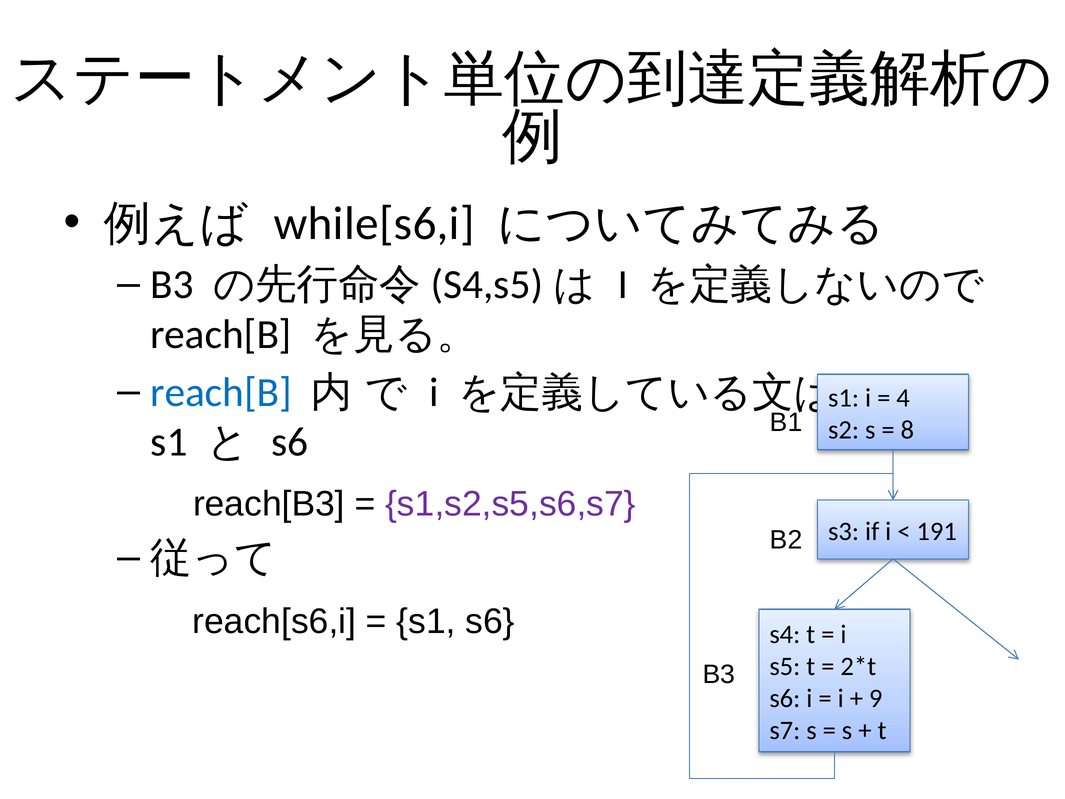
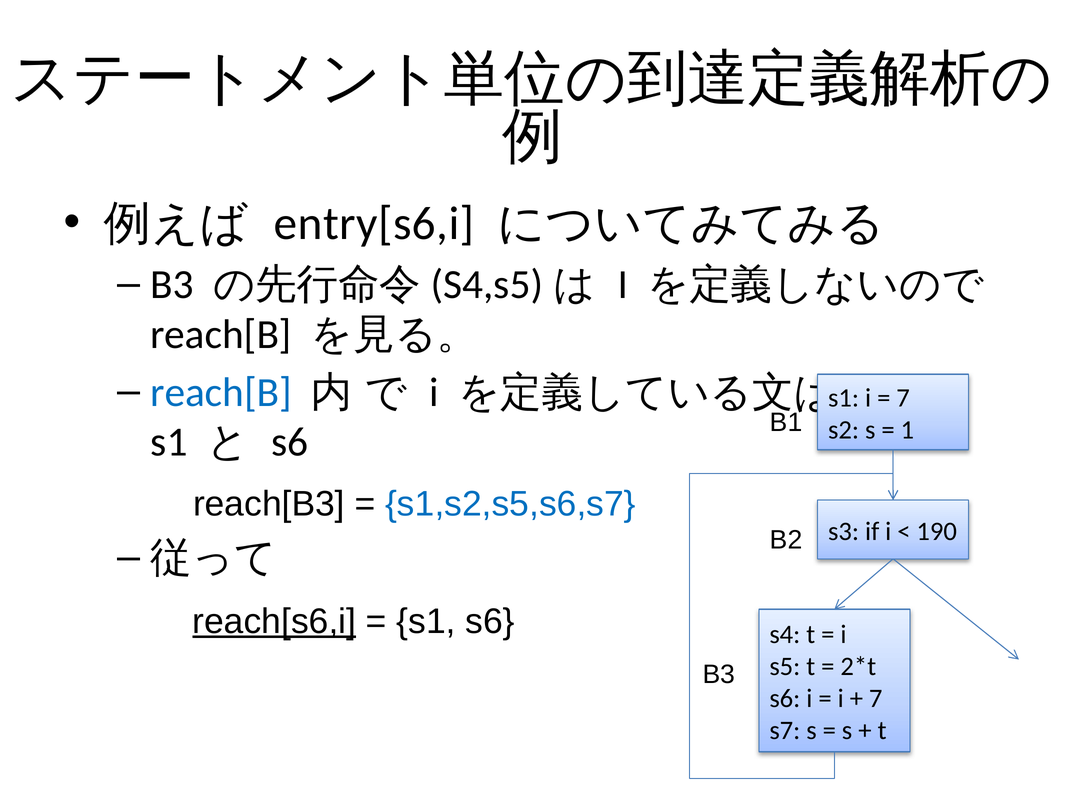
while[s6,i: while[s6,i -> entry[s6,i (374, 223)
4: 4 -> 7 (903, 398)
8: 8 -> 1 (907, 430)
s1,s2,s5,s6,s7 colour: purple -> blue (510, 504)
191: 191 -> 190 (937, 531)
reach[s6,i underline: none -> present (274, 621)
9: 9 -> 7 (876, 698)
